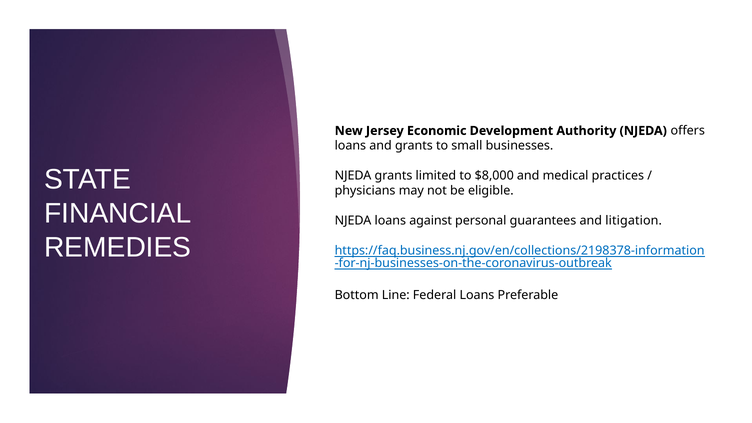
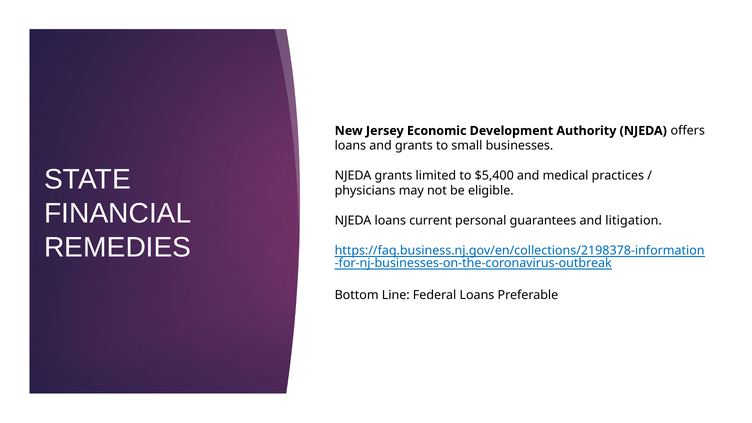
$8,000: $8,000 -> $5,400 (494, 176)
against: against -> current (431, 221)
